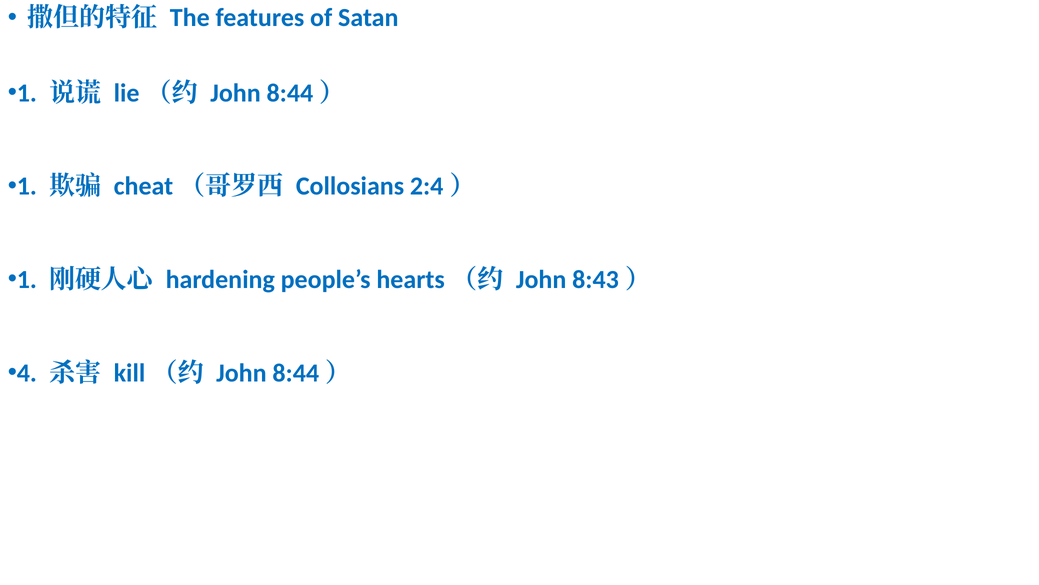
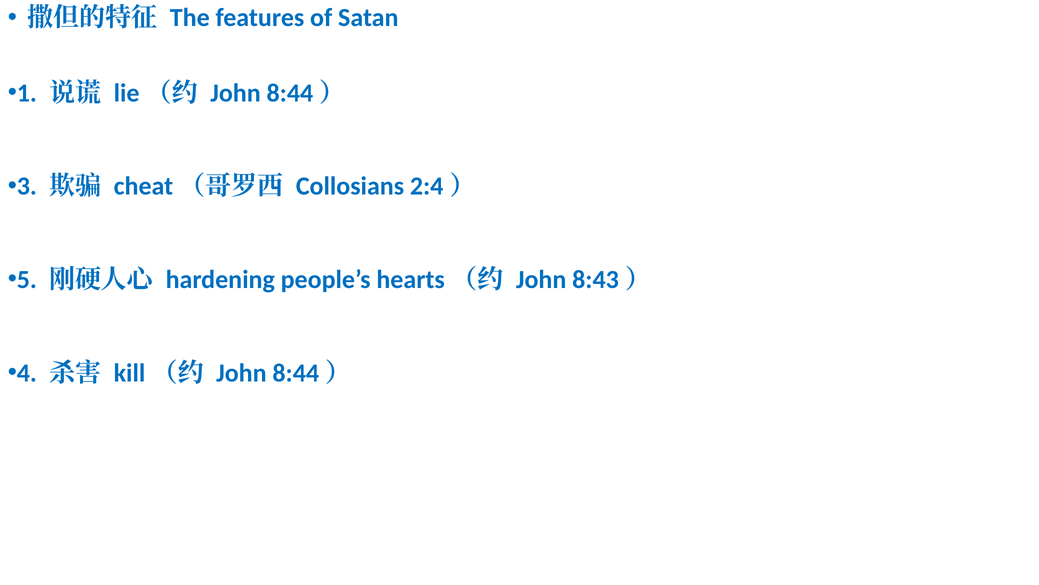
1: 1 -> 3 (27, 186)
1: 1 -> 5 (27, 280)
